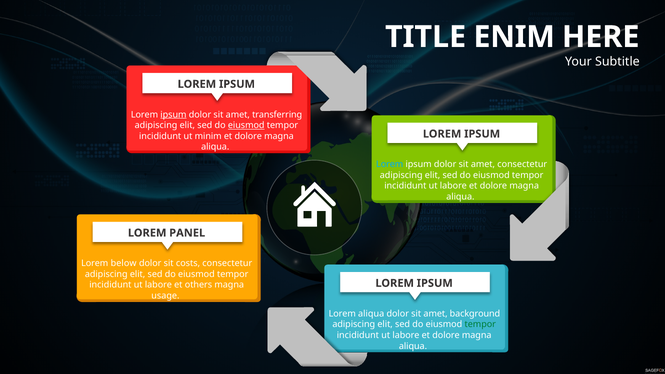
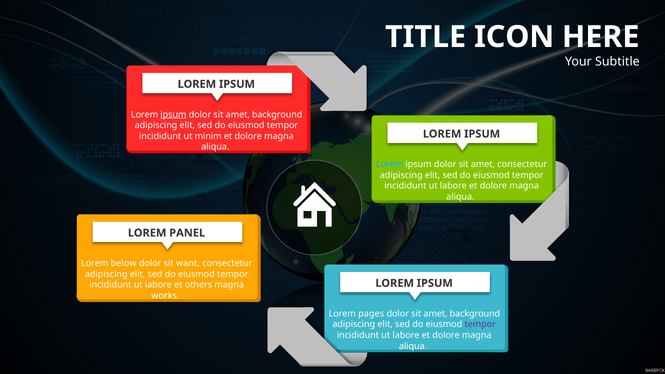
ENIM: ENIM -> ICON (514, 37)
transferring: transferring -> background (277, 115)
eiusmod underline: present -> none (246, 125)
costs: costs -> want (188, 263)
usage: usage -> works (165, 296)
aliqua: aliqua -> pages (371, 314)
tempor colour: green -> purple (480, 324)
